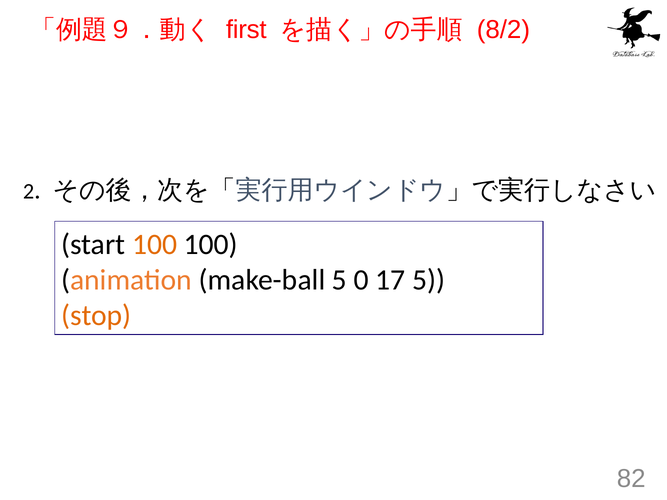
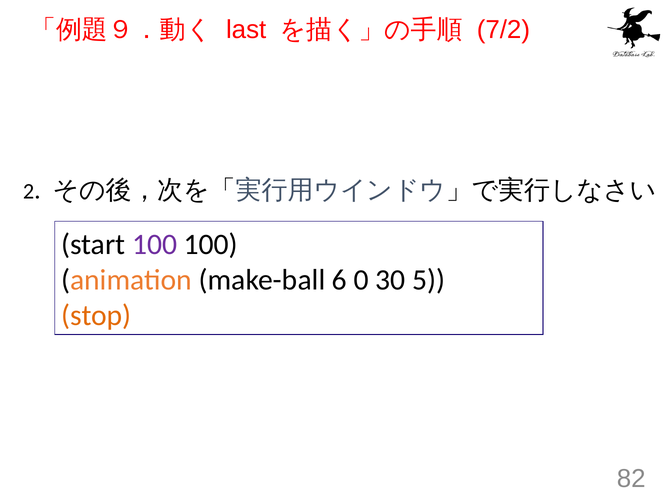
first: first -> last (246, 30)
8/2: 8/2 -> 7/2 (503, 30)
100 colour: orange -> purple (155, 245)
make-ball 5: 5 -> 6 (339, 280)
17: 17 -> 30 (390, 280)
